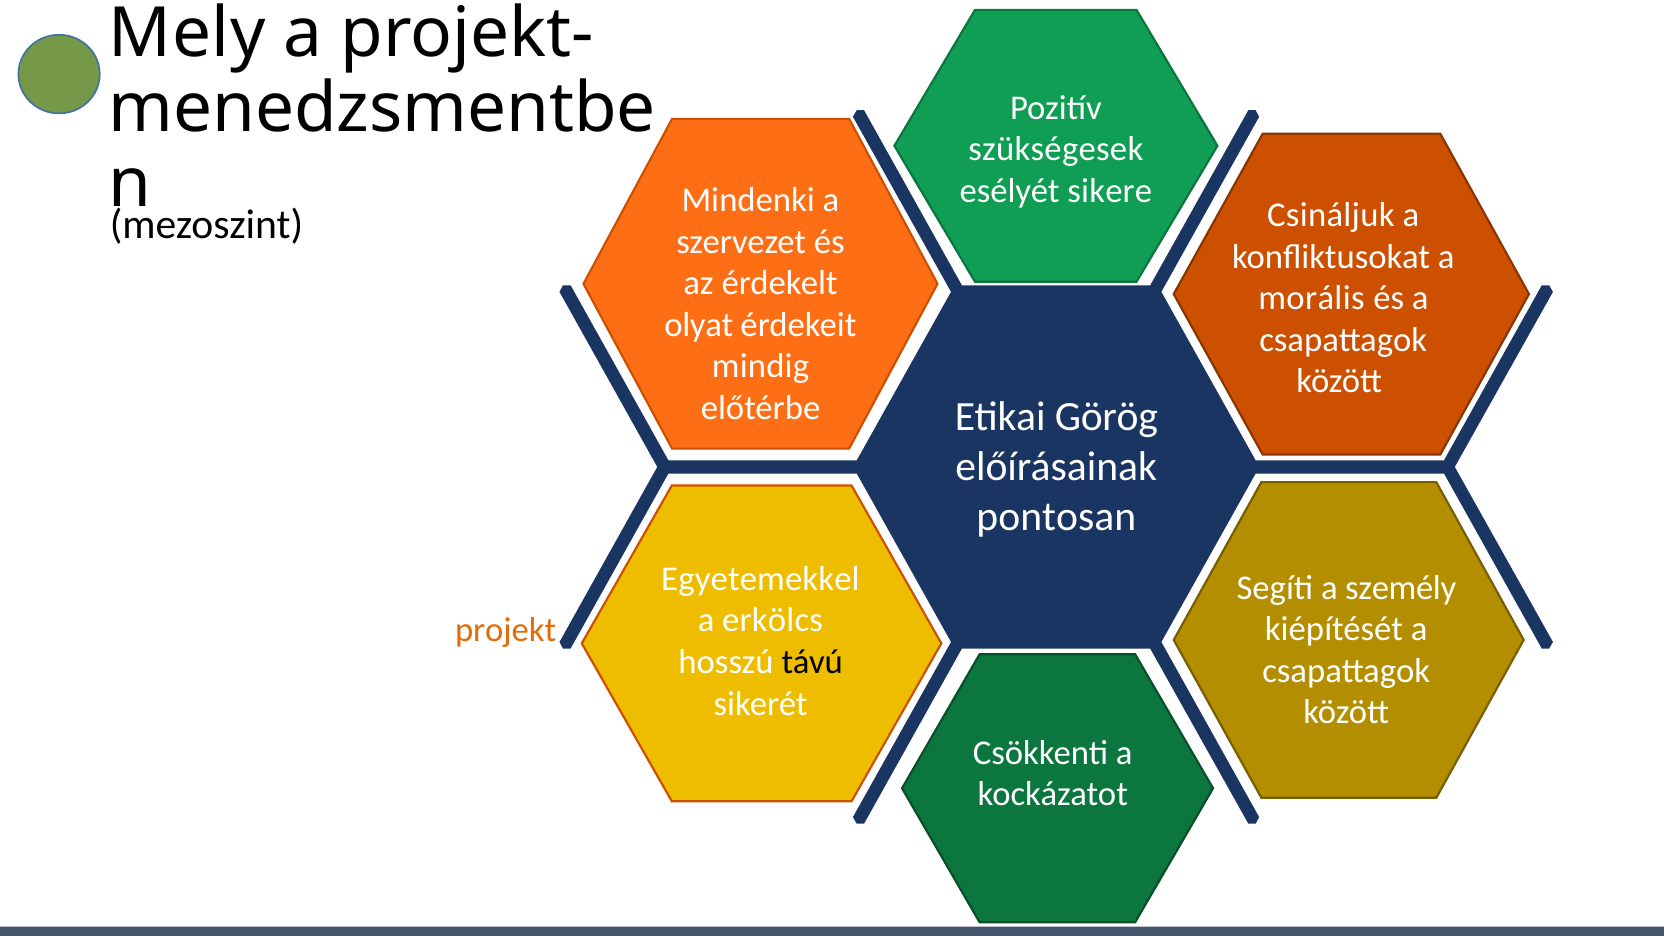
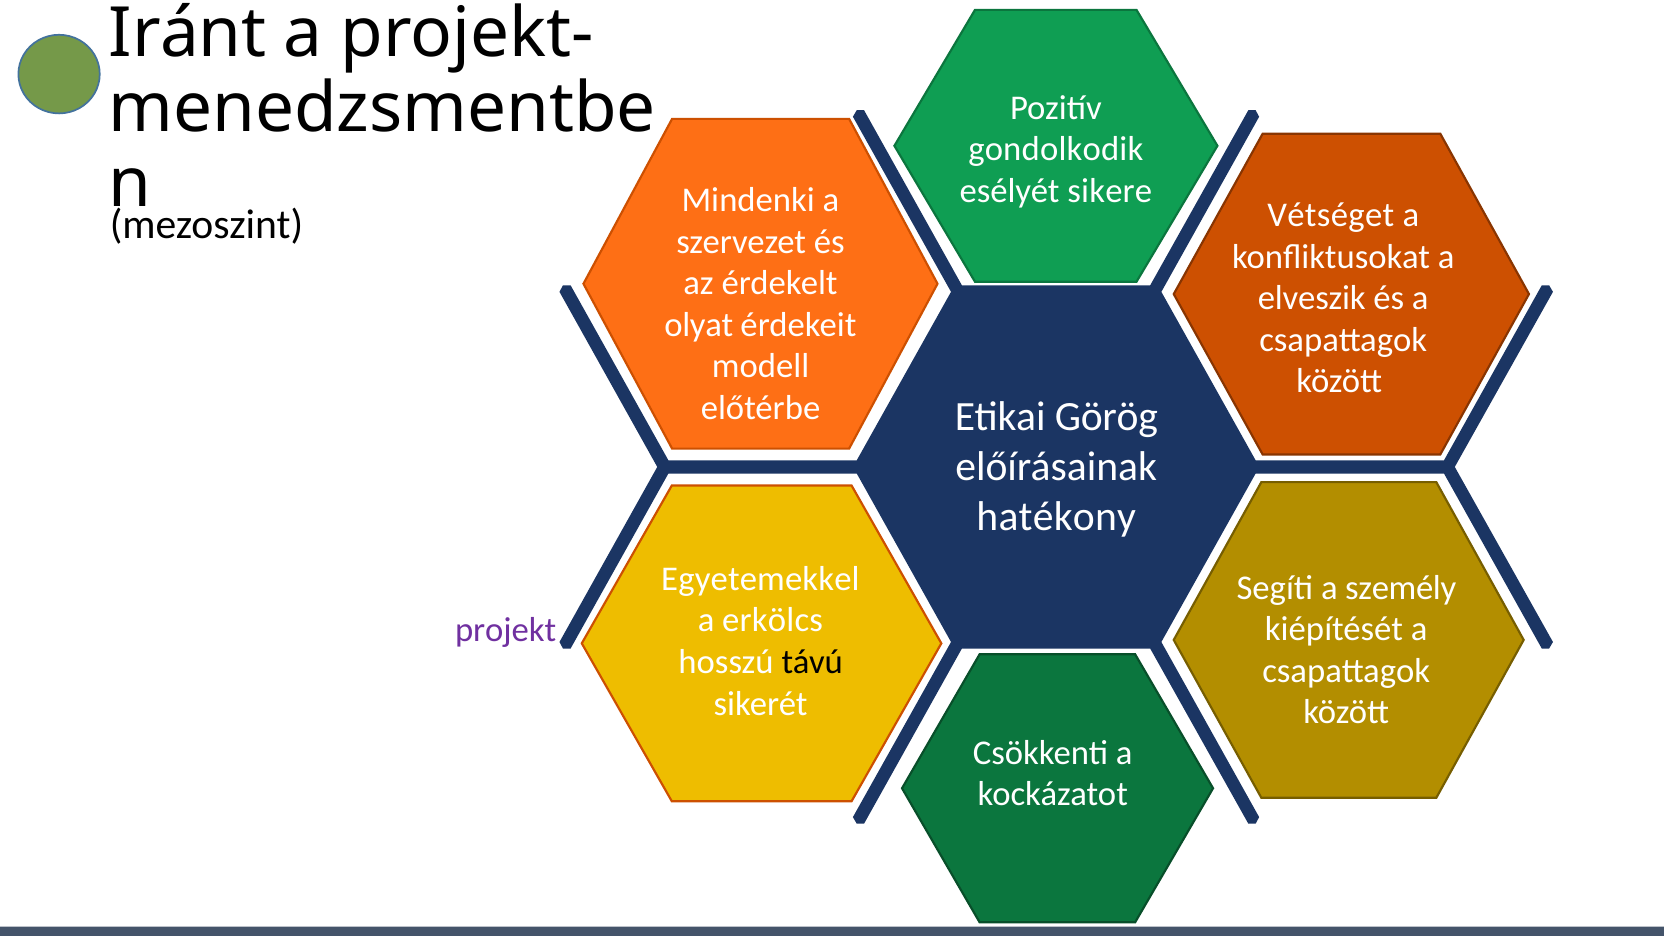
Mely: Mely -> Iránt (188, 34)
szükségesek: szükségesek -> gondolkodik (1056, 149)
Csináljuk: Csináljuk -> Vétséget (1331, 215)
morális: morális -> elveszik (1312, 298)
mindig: mindig -> modell (761, 366)
pontosan: pontosan -> hatékony (1056, 517)
projekt colour: orange -> purple (506, 630)
